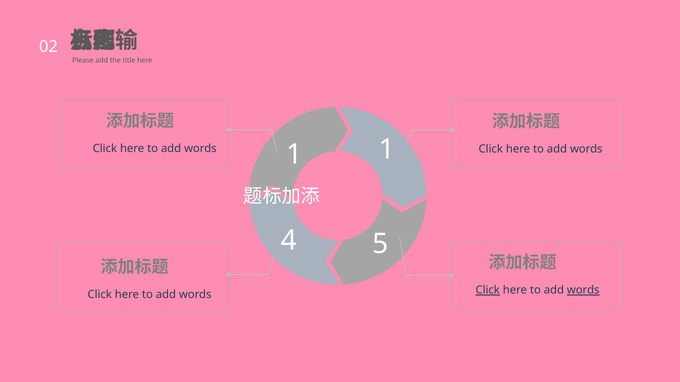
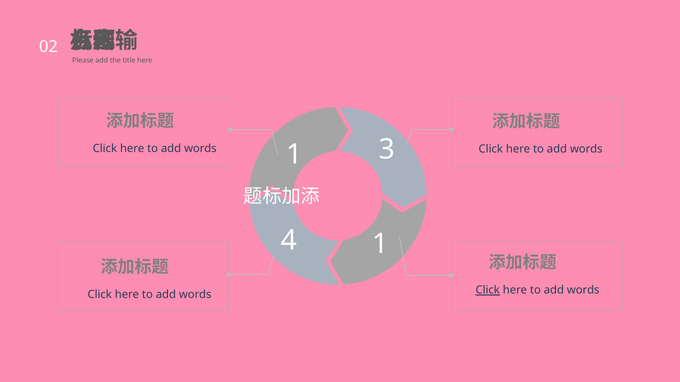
1 1: 1 -> 3 (387, 150)
4 5: 5 -> 1 (380, 244)
words underline: present -> none (583, 291)
